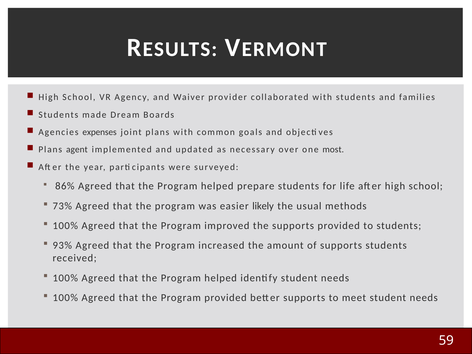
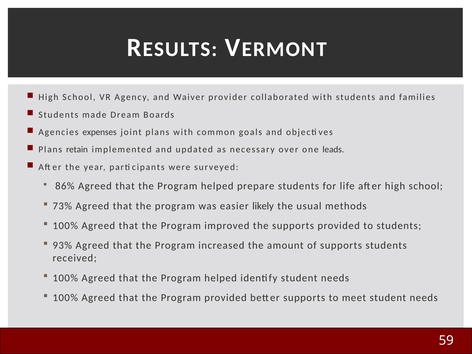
agent: agent -> retain (77, 150)
most: most -> leads (333, 150)
